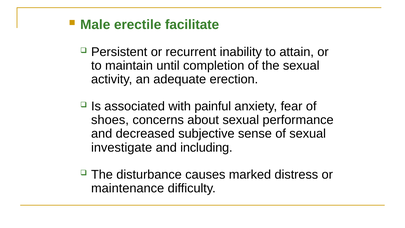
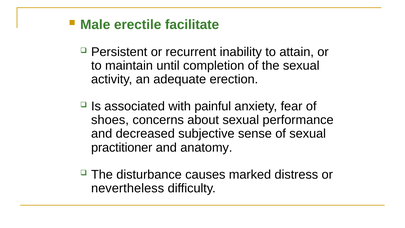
investigate: investigate -> practitioner (122, 147)
including: including -> anatomy (206, 147)
maintenance: maintenance -> nevertheless (128, 188)
